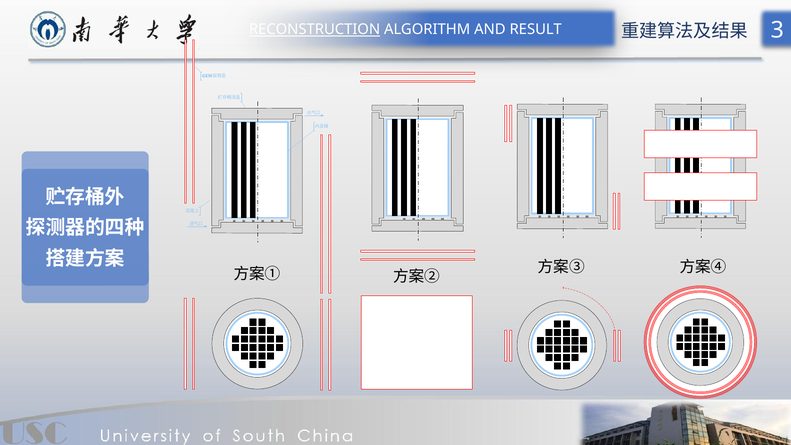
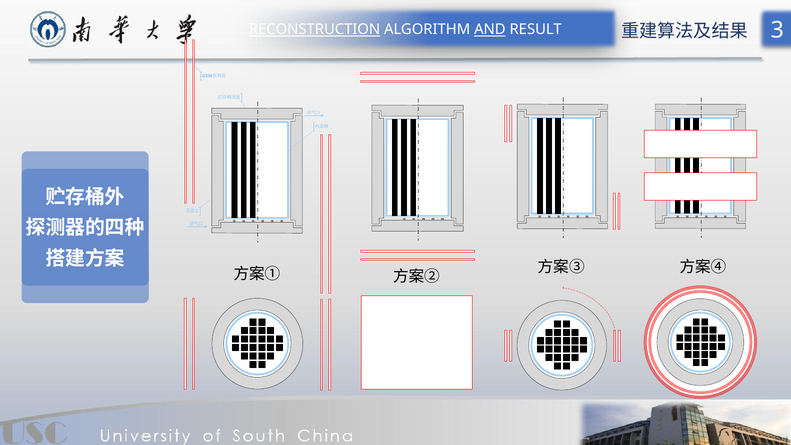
AND underline: none -> present (490, 30)
